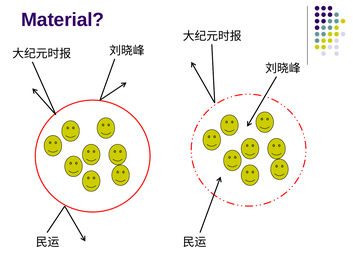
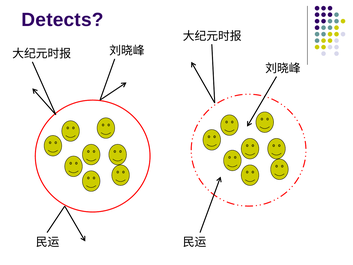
Material: Material -> Detects (62, 20)
